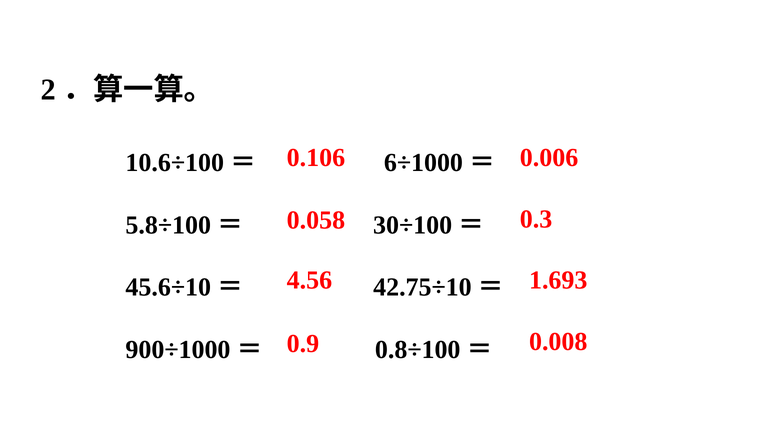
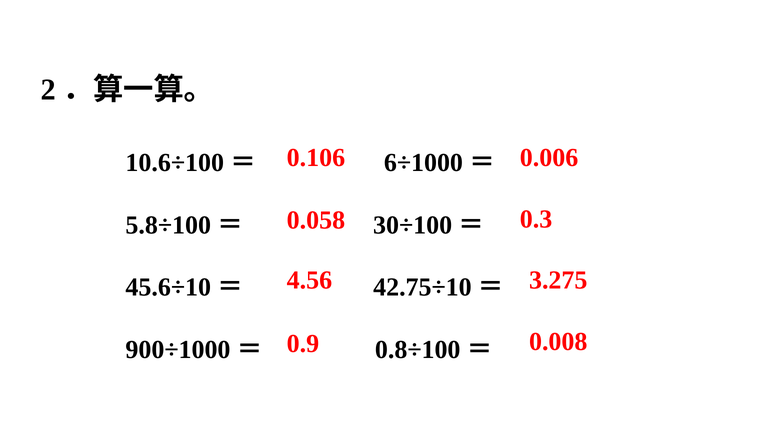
1.693: 1.693 -> 3.275 (558, 280)
